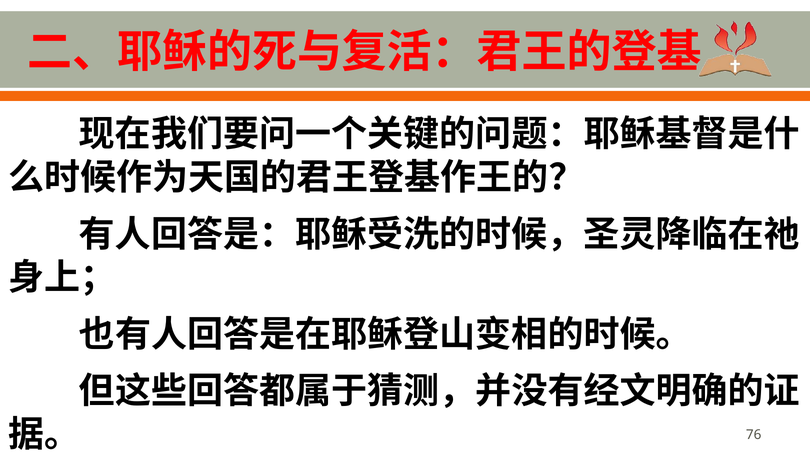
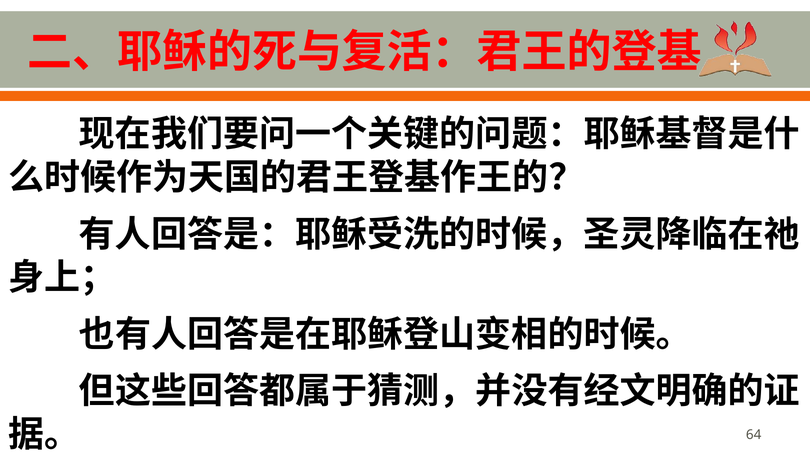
76: 76 -> 64 (754, 434)
